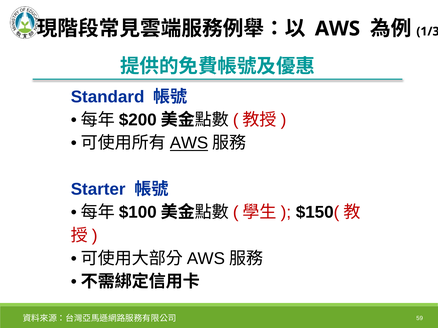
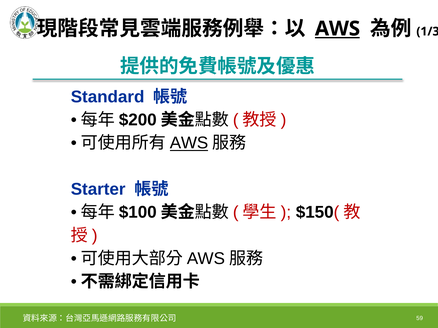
AWS underline: none -> present (337, 29)
